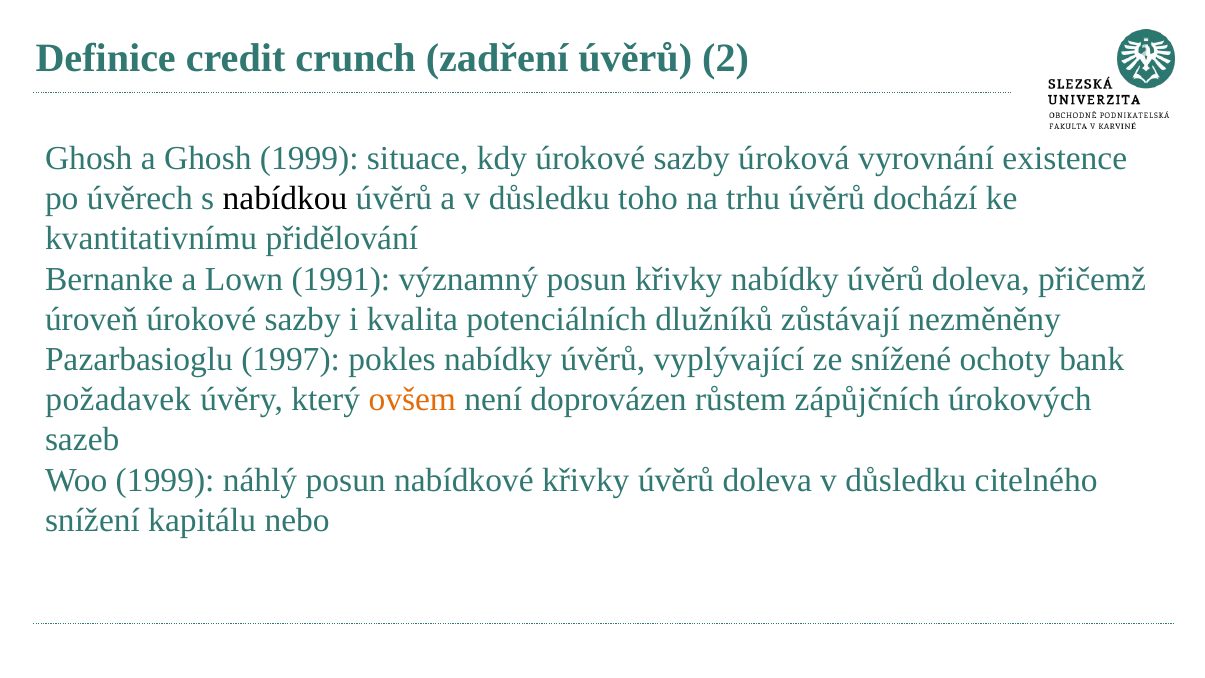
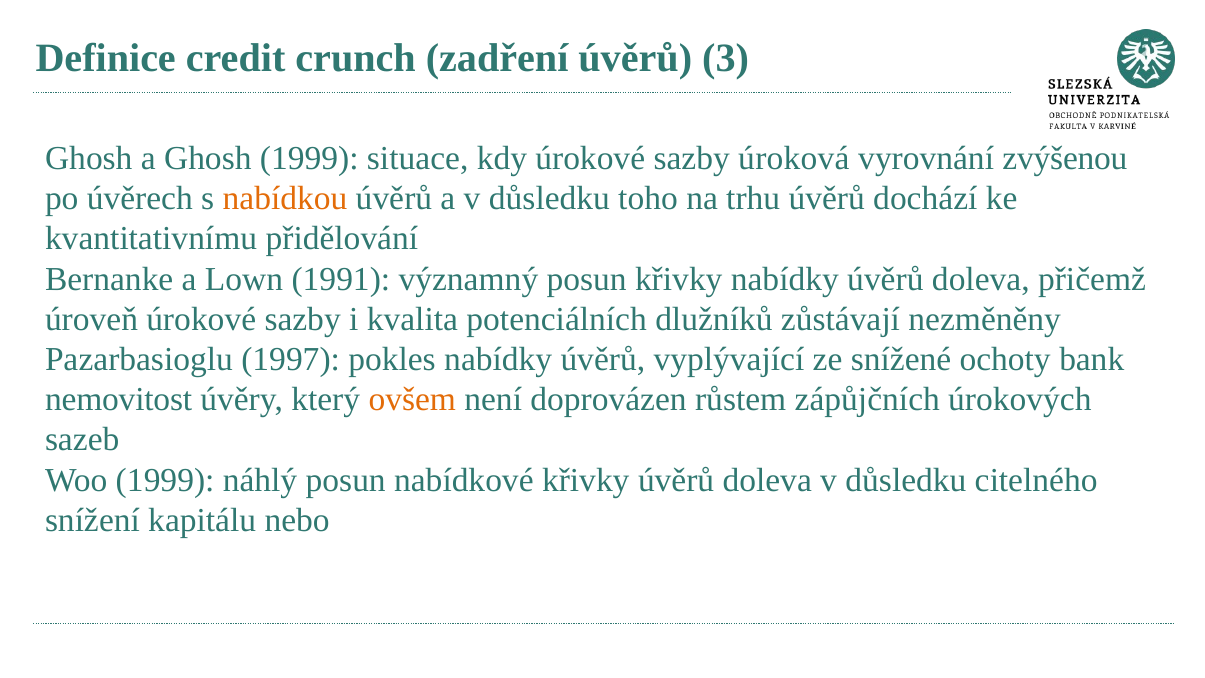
2: 2 -> 3 (726, 59)
existence: existence -> zvýšenou (1065, 159)
nabídkou colour: black -> orange (285, 199)
požadavek: požadavek -> nemovitost (119, 400)
